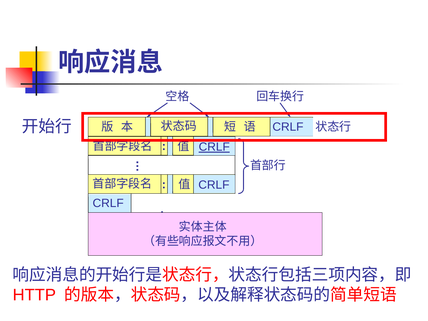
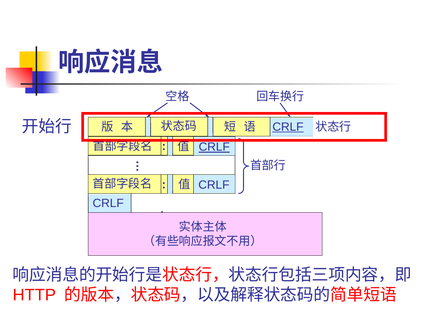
CRLF underline: none -> present (288, 127)
